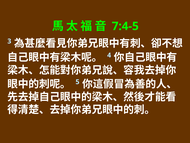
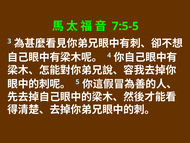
7:4-5: 7:4-5 -> 7:5-5 (125, 26)
